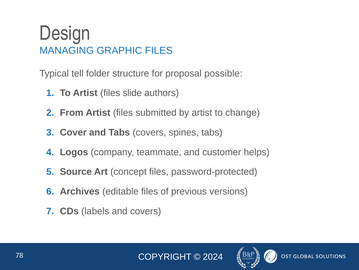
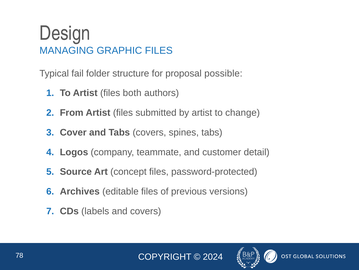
tell: tell -> fail (78, 73)
slide: slide -> both (132, 93)
helps: helps -> detail (257, 152)
